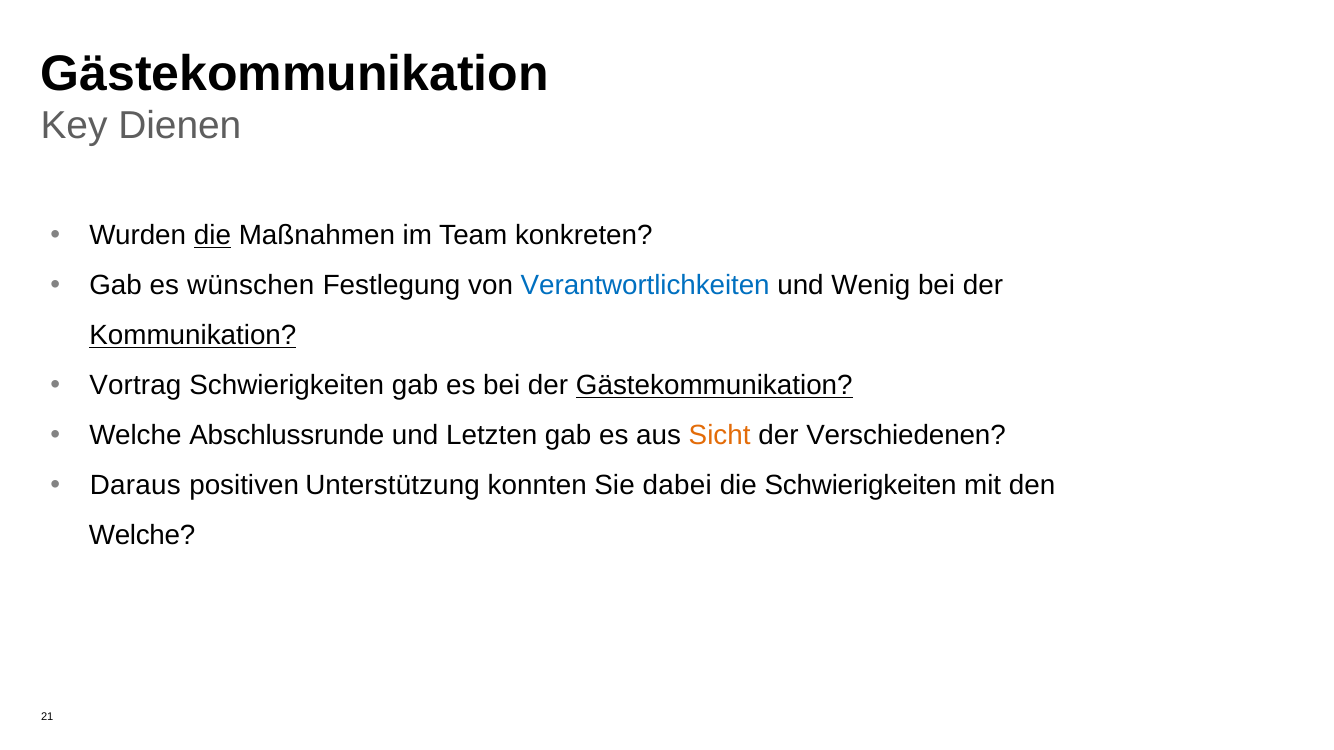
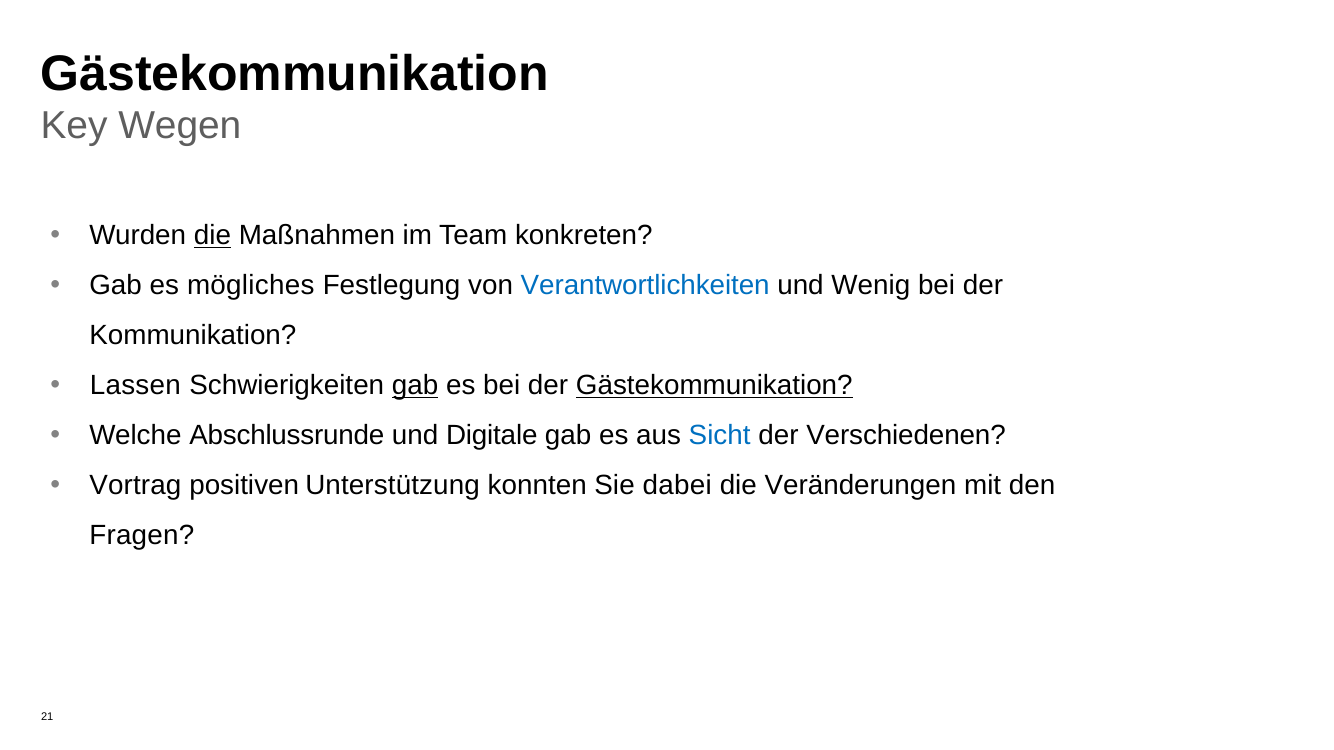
Dienen: Dienen -> Wegen (180, 126)
wünschen: wünschen -> mögliches (251, 286)
Kommunikation underline: present -> none (193, 336)
Vortrag: Vortrag -> Lassen (135, 386)
gab underline: none -> present (415, 386)
Letzten: Letzten -> Digitale (492, 436)
Sicht colour: orange -> blue (720, 436)
Daraus: Daraus -> Vortrag (135, 486)
die Schwierigkeiten: Schwierigkeiten -> Veränderungen (860, 486)
Welche: Welche -> Fragen (142, 536)
